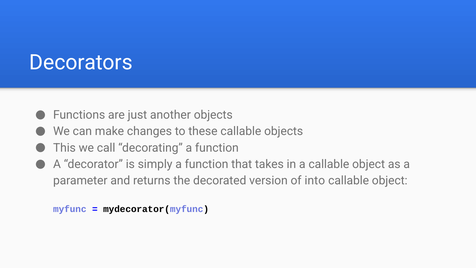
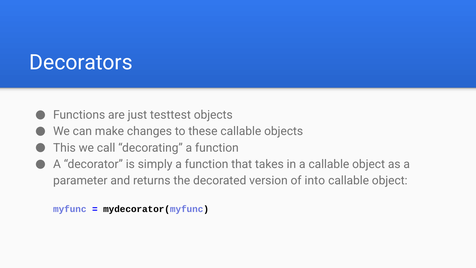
another: another -> testtest (170, 115)
